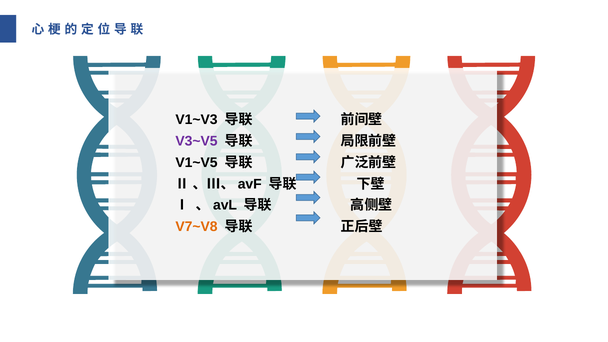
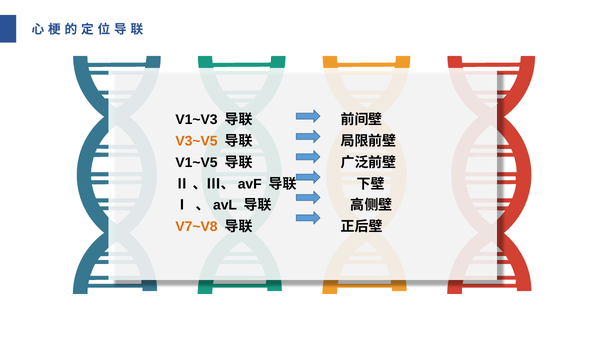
V3~V5 colour: purple -> orange (197, 141)
